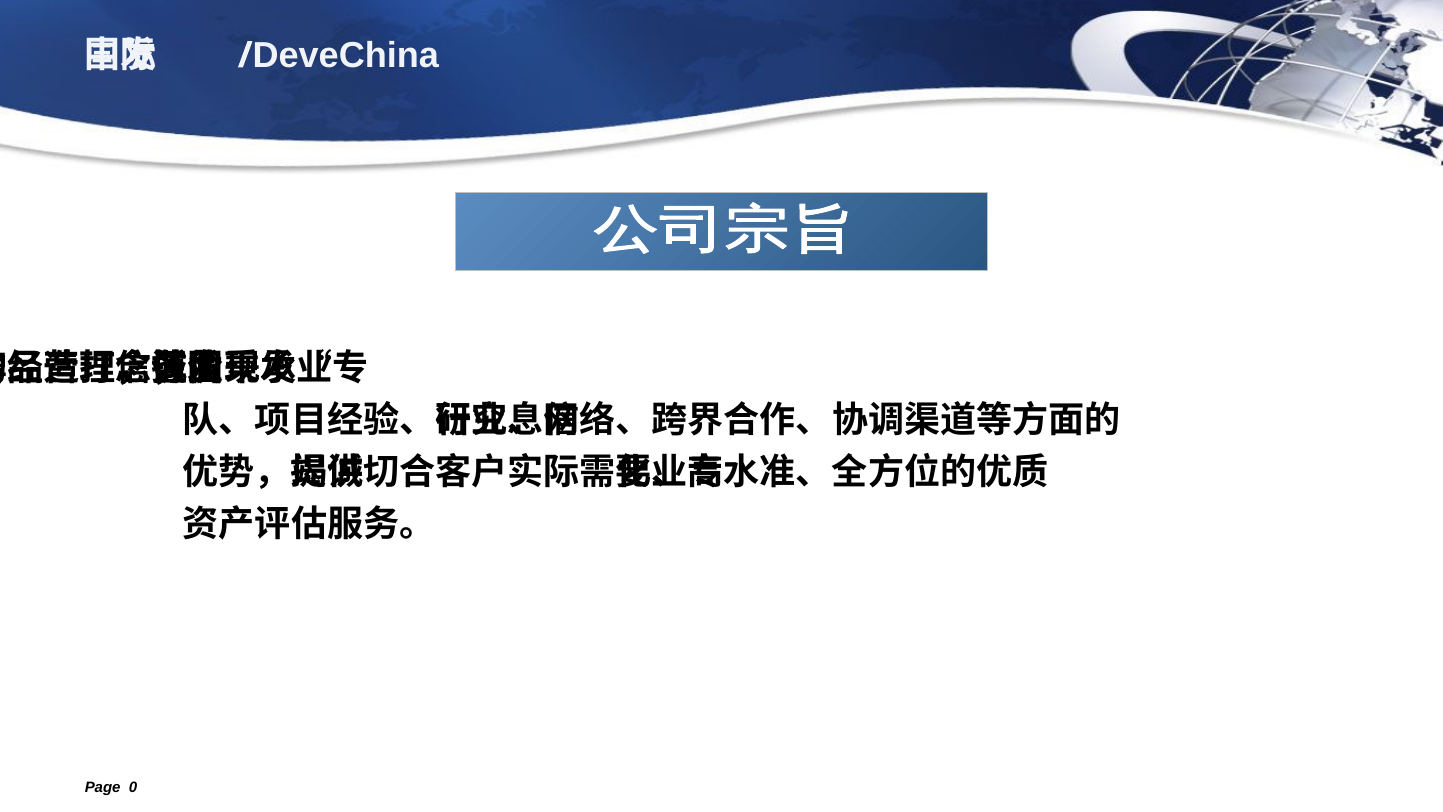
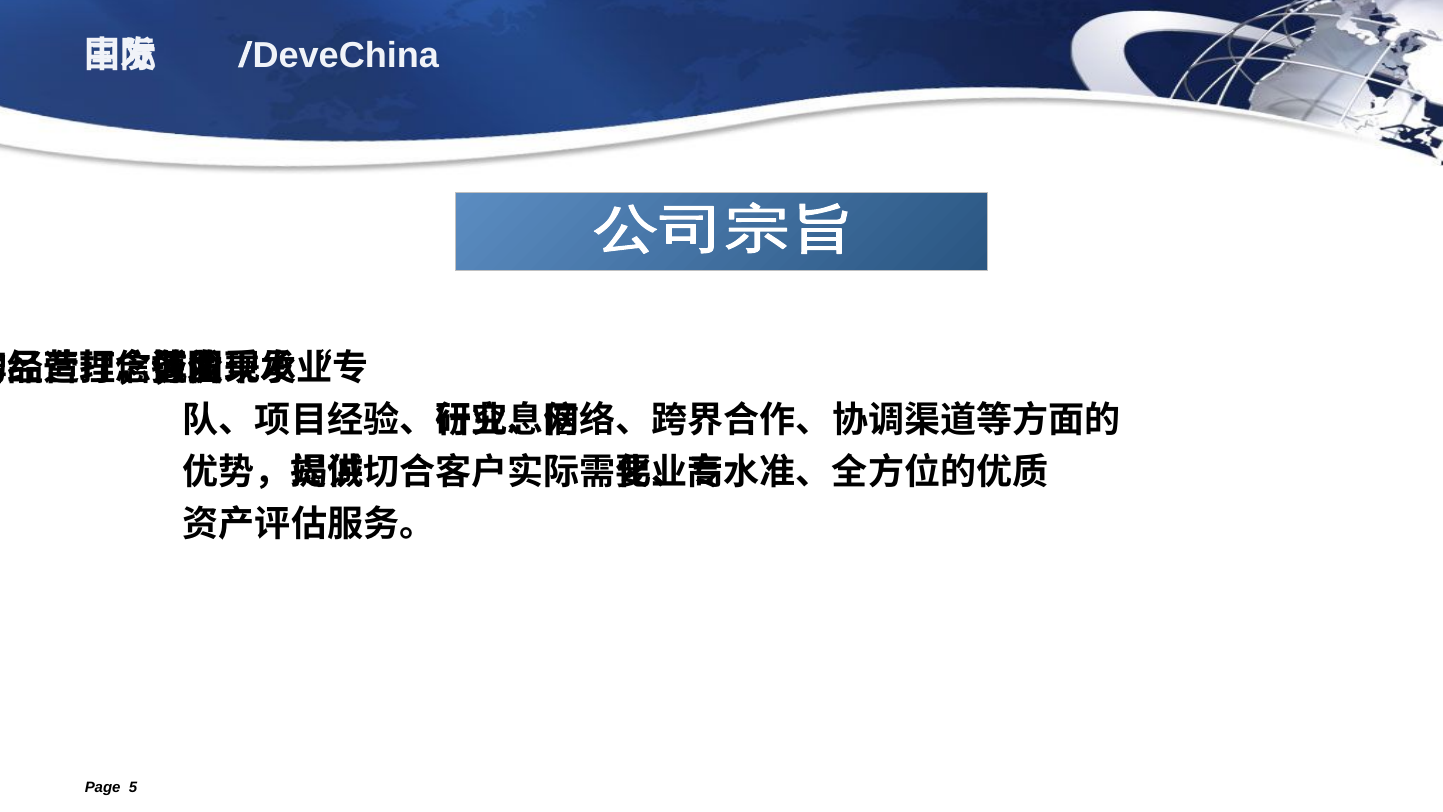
0: 0 -> 5 (133, 788)
